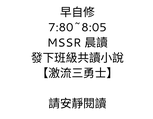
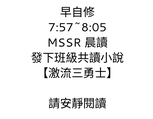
7:80~8:05: 7:80~8:05 -> 7:57~8:05 (77, 27)
